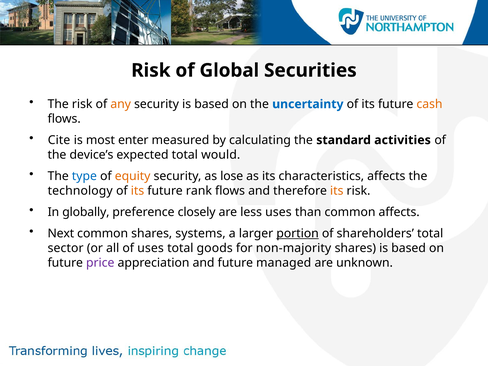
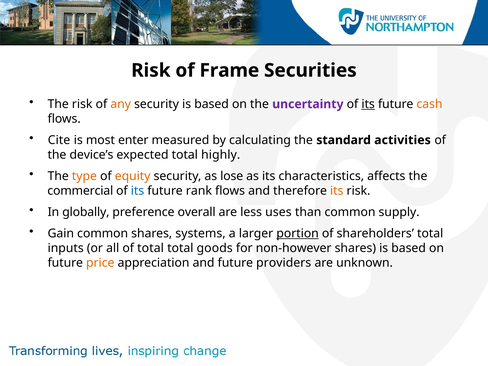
Global: Global -> Frame (229, 70)
uncertainty colour: blue -> purple (308, 104)
its underline: none -> present (368, 104)
would: would -> highly (221, 155)
type colour: blue -> orange (84, 176)
technology: technology -> commercial (80, 191)
its colour: orange -> blue (137, 191)
closely: closely -> overall (197, 212)
common affects: affects -> supply (399, 212)
Next: Next -> Gain (61, 233)
sector: sector -> inputs (66, 248)
of uses: uses -> total (151, 248)
non-majority: non-majority -> non-however (294, 248)
price colour: purple -> orange (100, 263)
managed: managed -> providers (284, 263)
